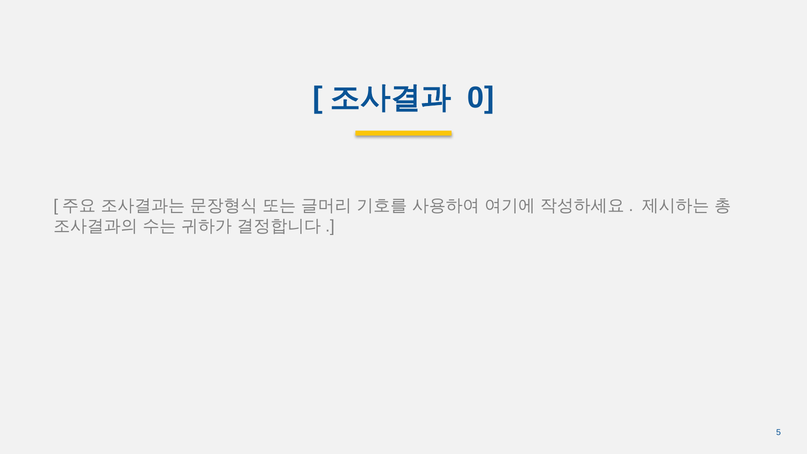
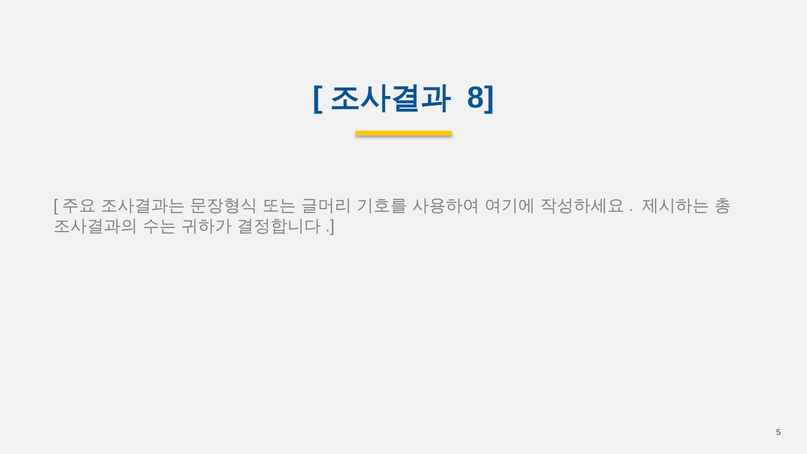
0: 0 -> 8 (481, 98)
